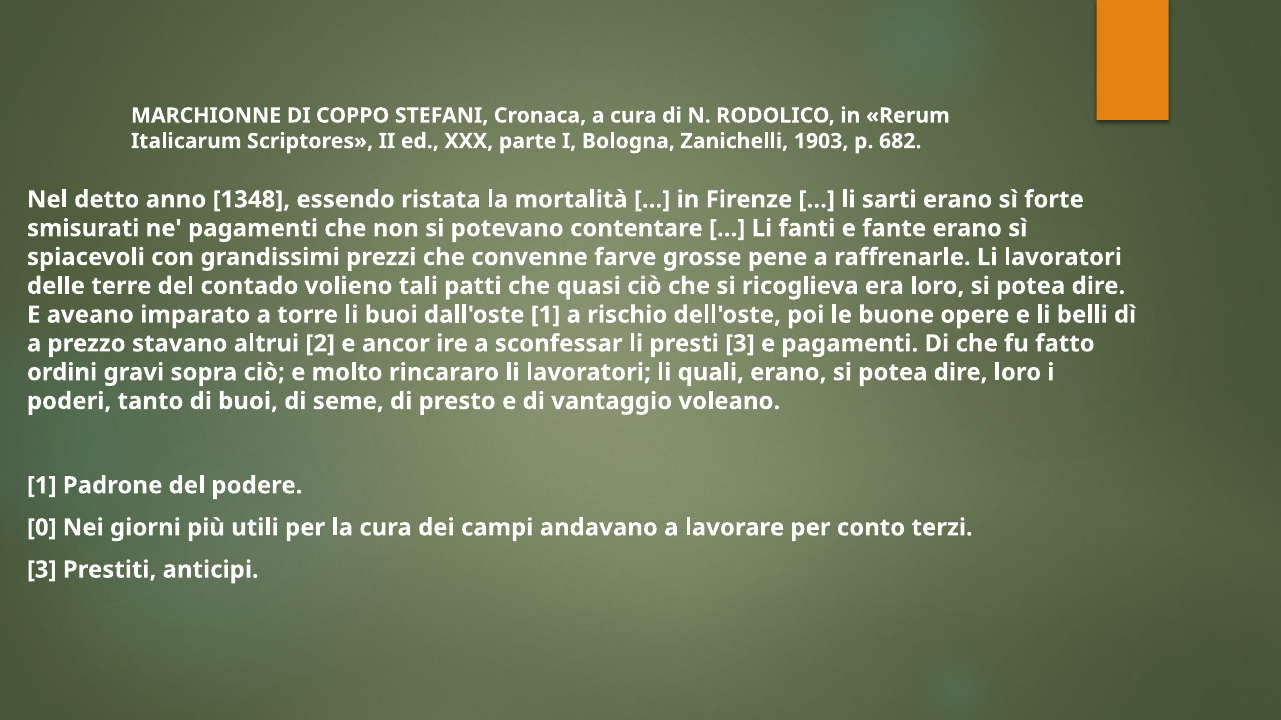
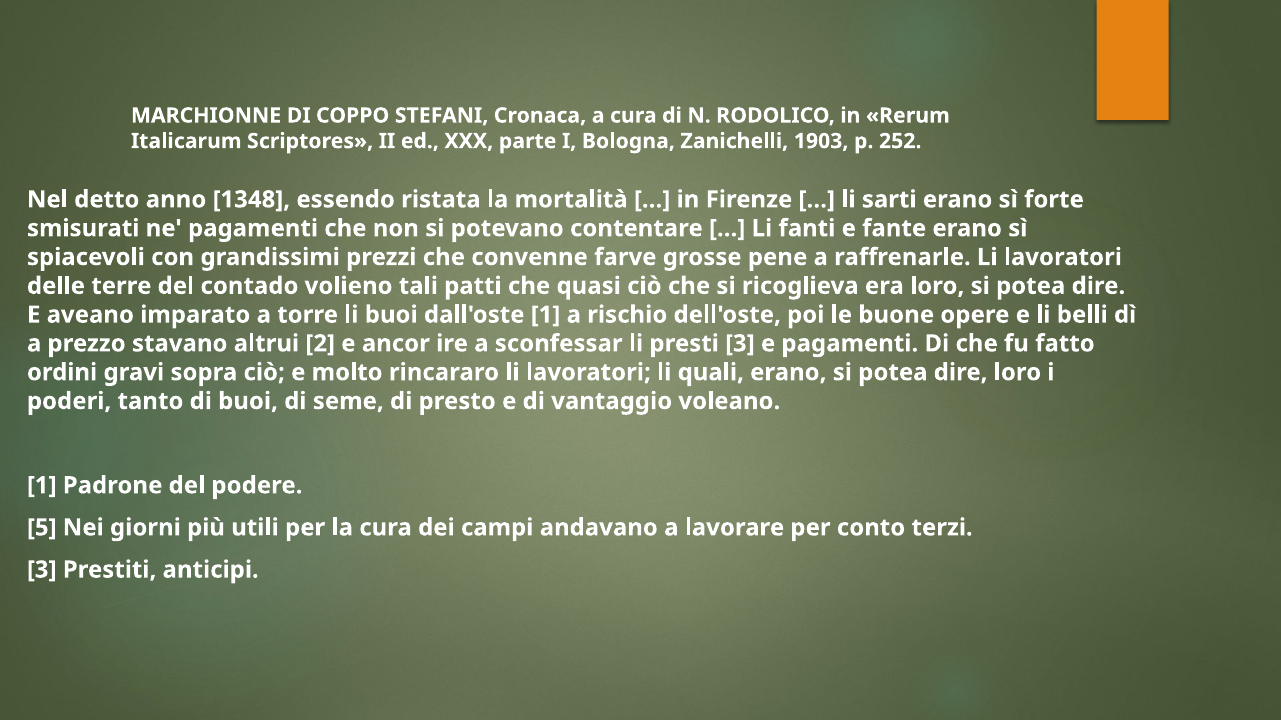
682: 682 -> 252 (900, 141)
0: 0 -> 5 (42, 528)
